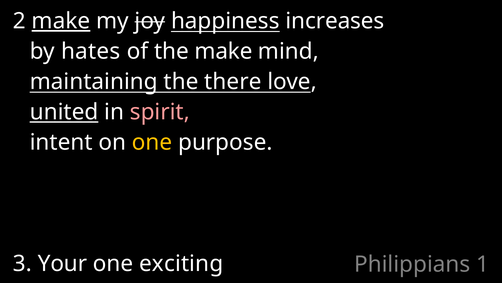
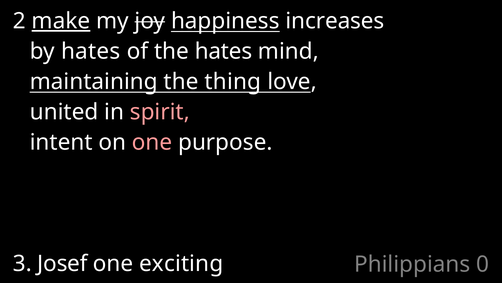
the make: make -> hates (224, 51)
there: there -> thing (233, 82)
united underline: present -> none (64, 112)
one colour: yellow -> pink (152, 142)
Your: Your -> Josef (62, 263)
1: 1 -> 0 (483, 264)
